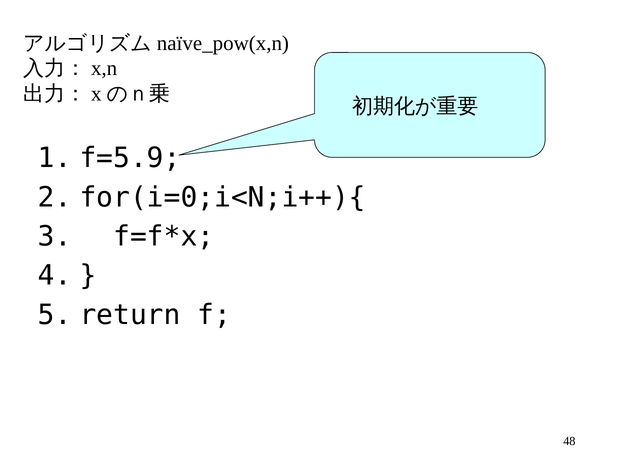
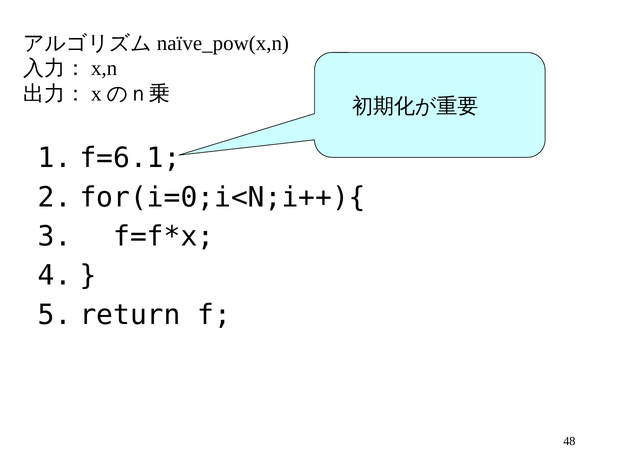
f=5.9: f=5.9 -> f=6.1 (130, 158)
